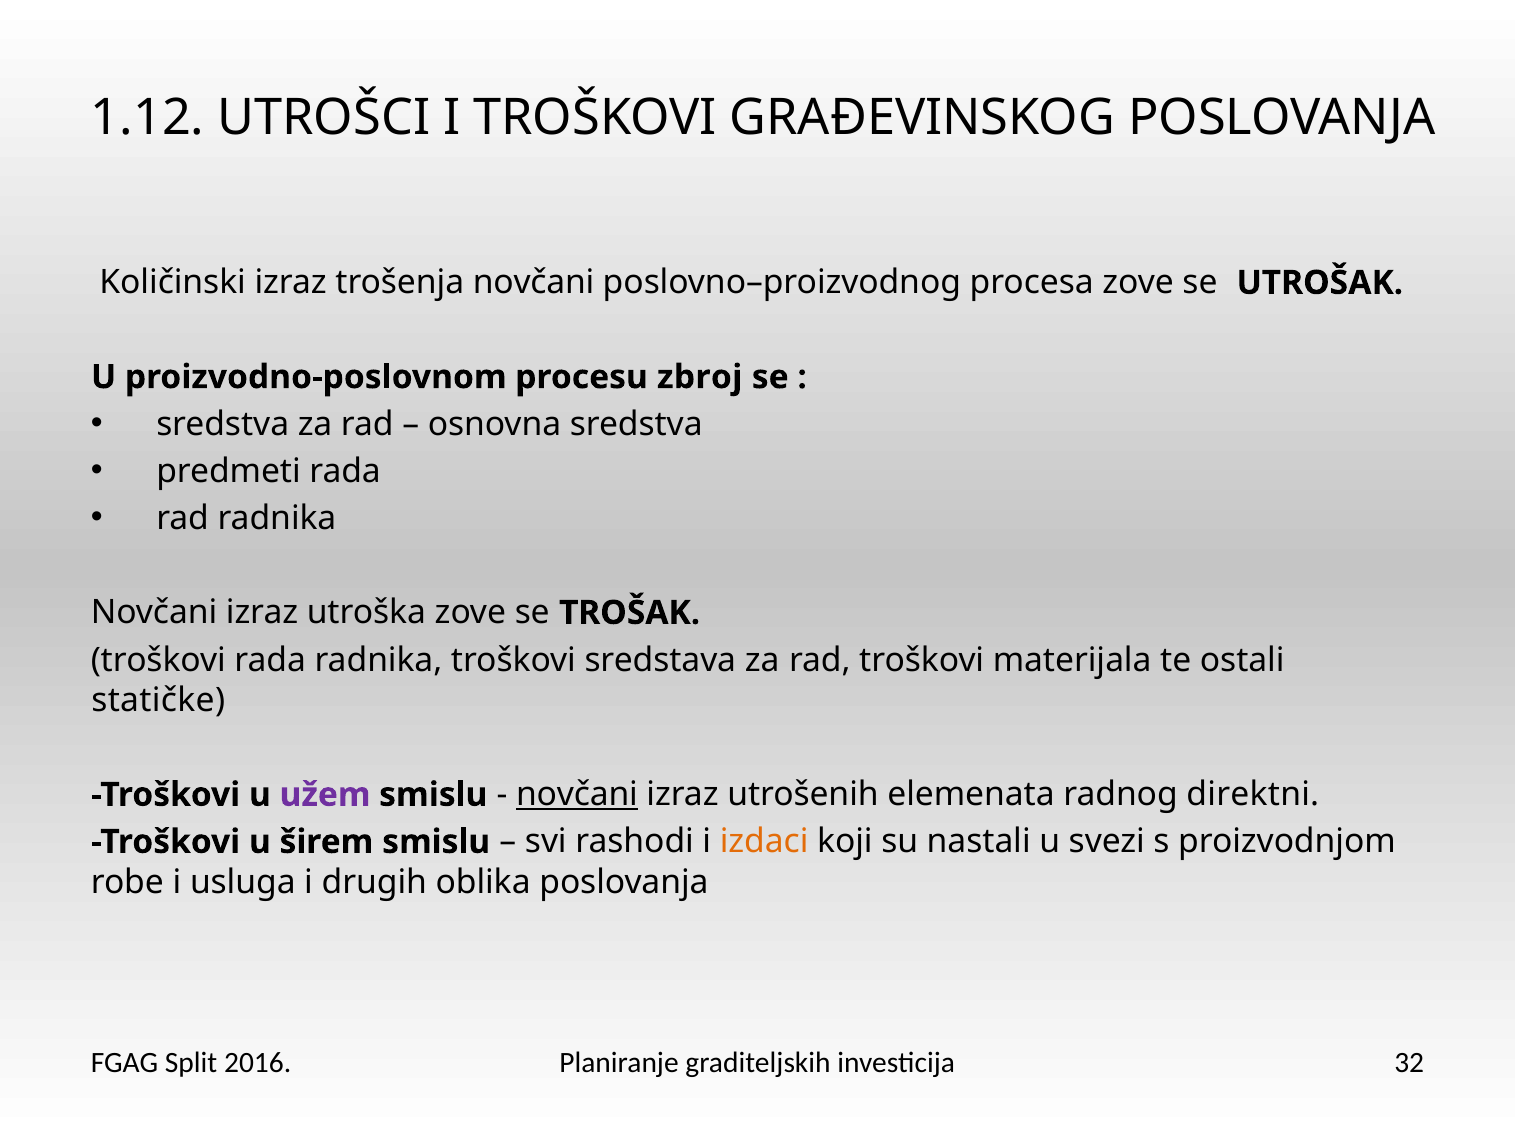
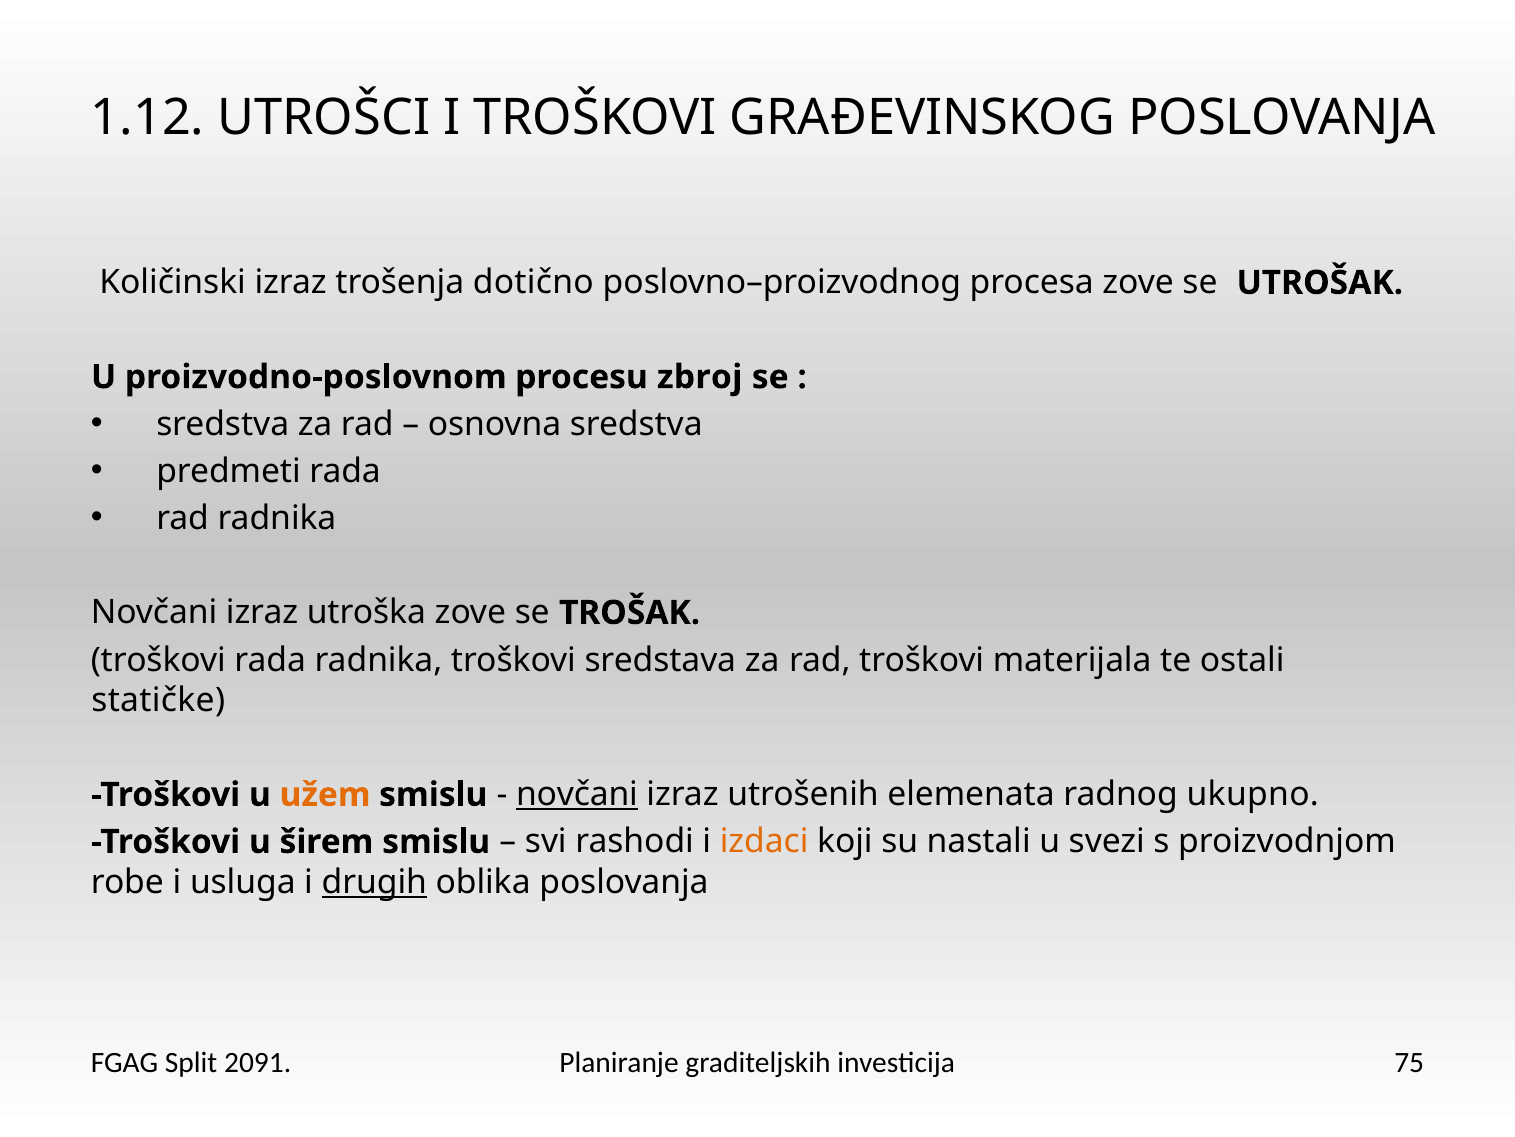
trošenja novčani: novčani -> dotično (533, 283)
užem colour: purple -> orange (325, 794)
direktni: direktni -> ukupno (1253, 794)
drugih underline: none -> present (374, 882)
2016: 2016 -> 2091 (258, 1062)
32: 32 -> 75 (1409, 1062)
